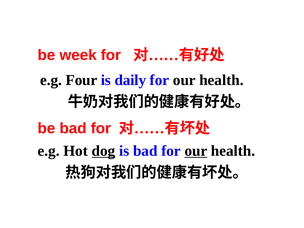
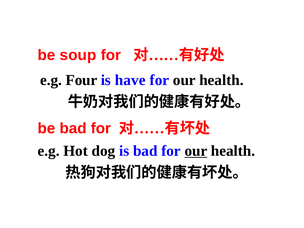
week: week -> soup (78, 55)
daily: daily -> have (130, 80)
dog underline: present -> none (103, 151)
